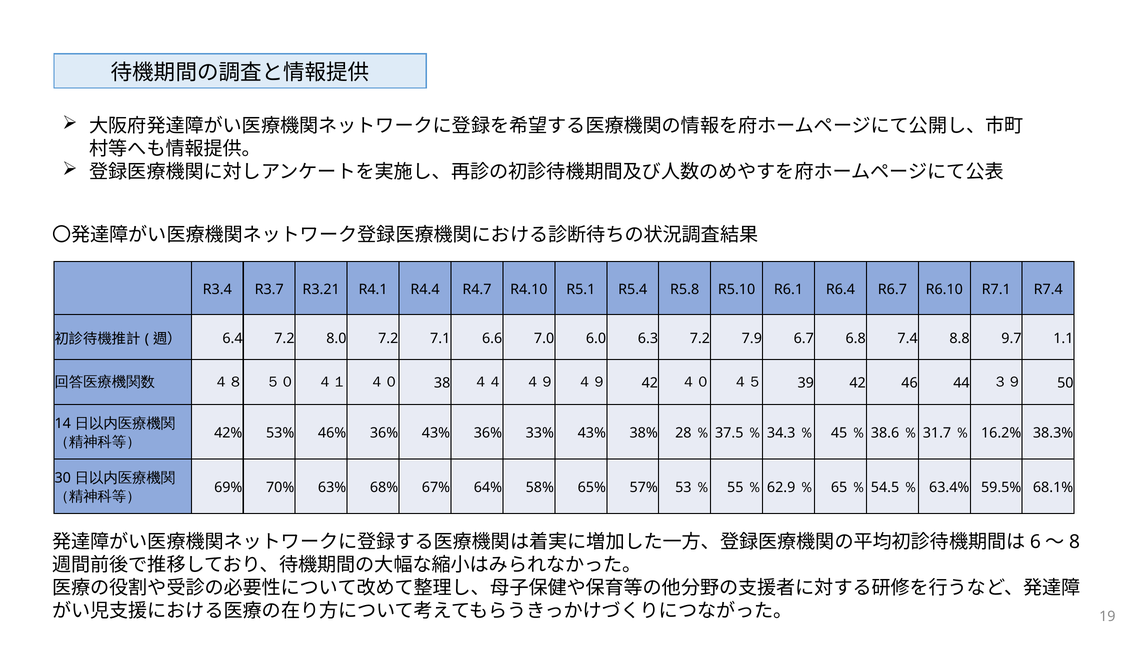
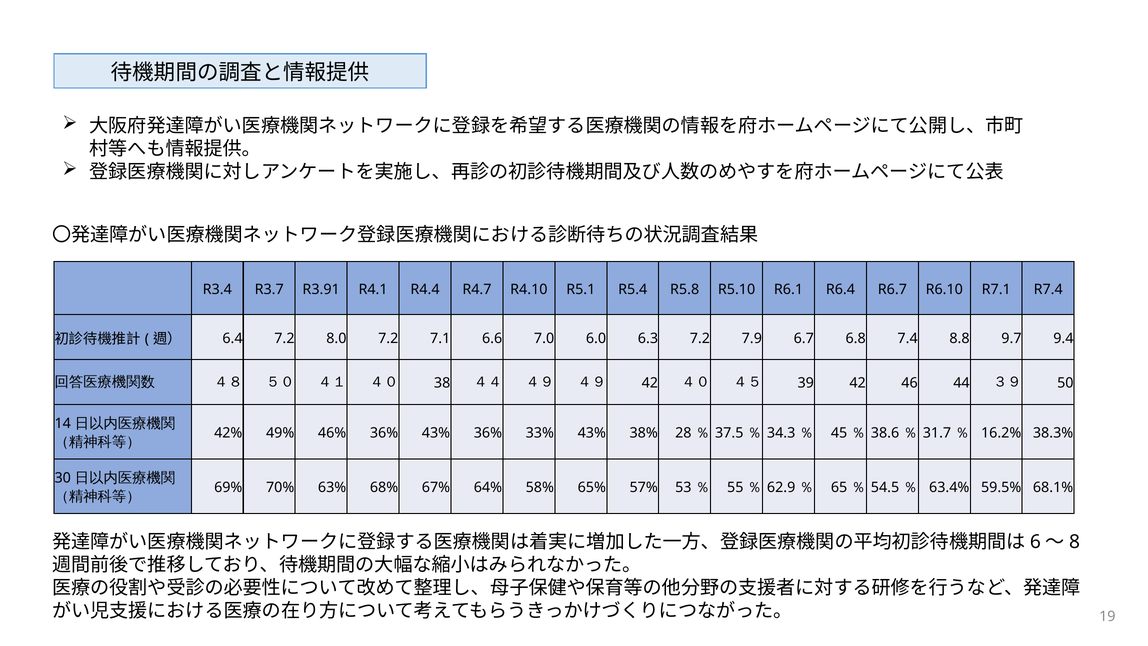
R3.21: R3.21 -> R3.91 (321, 289)
1.1: 1.1 -> 9.4 (1063, 338)
53%: 53% -> 49% (280, 433)
